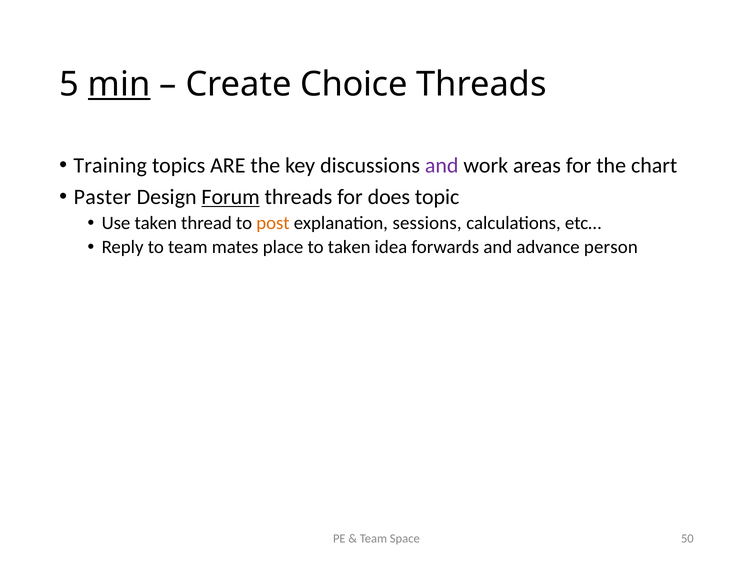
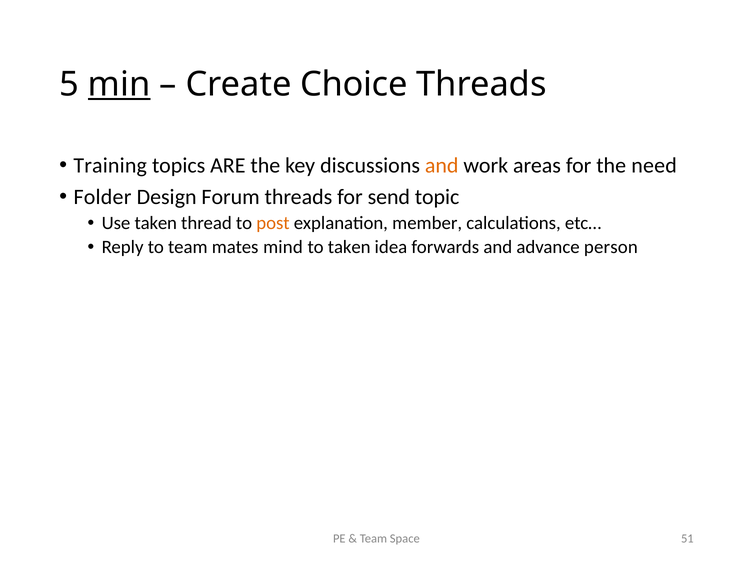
and colour: purple -> orange (442, 166)
chart: chart -> need (654, 166)
Paster: Paster -> Folder (102, 197)
Forum underline: present -> none (231, 197)
does: does -> send (389, 197)
sessions: sessions -> member (427, 223)
place: place -> mind (283, 248)
50: 50 -> 51 (687, 539)
